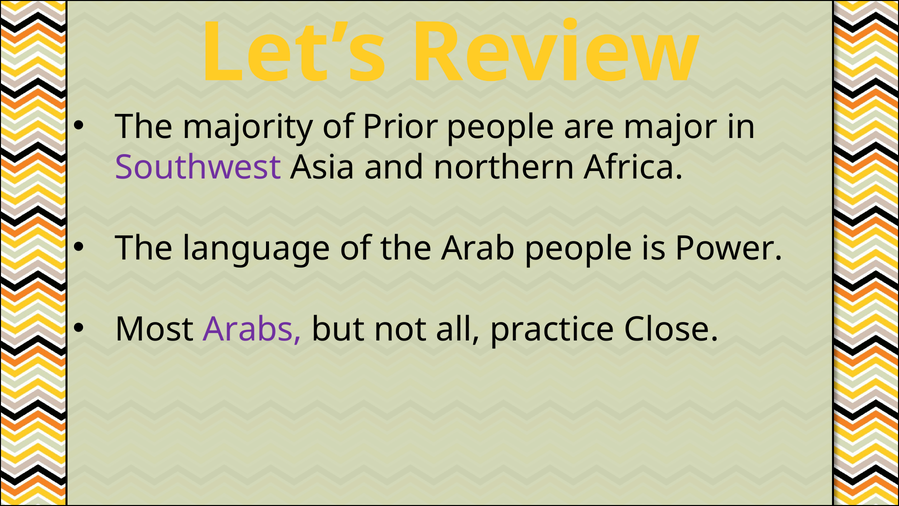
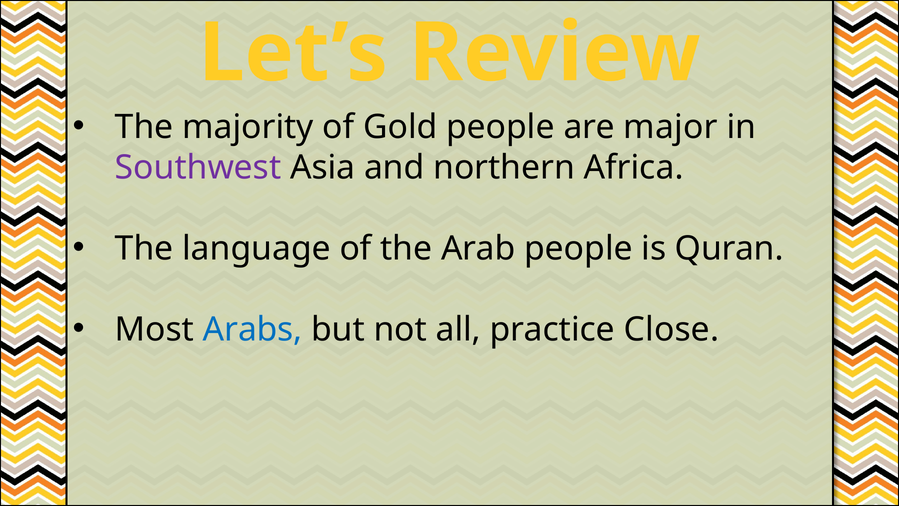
Prior: Prior -> Gold (400, 127)
Power: Power -> Quran (729, 248)
Arabs colour: purple -> blue (253, 329)
